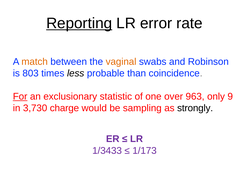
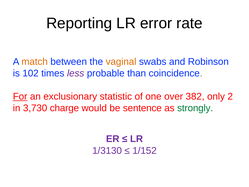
Reporting underline: present -> none (79, 23)
803: 803 -> 102 (31, 73)
less colour: black -> purple (76, 73)
963: 963 -> 382 (195, 96)
9: 9 -> 2 (230, 96)
sampling: sampling -> sentence (142, 108)
strongly colour: black -> green (195, 108)
1/3433: 1/3433 -> 1/3130 (107, 150)
1/173: 1/173 -> 1/152 (145, 150)
